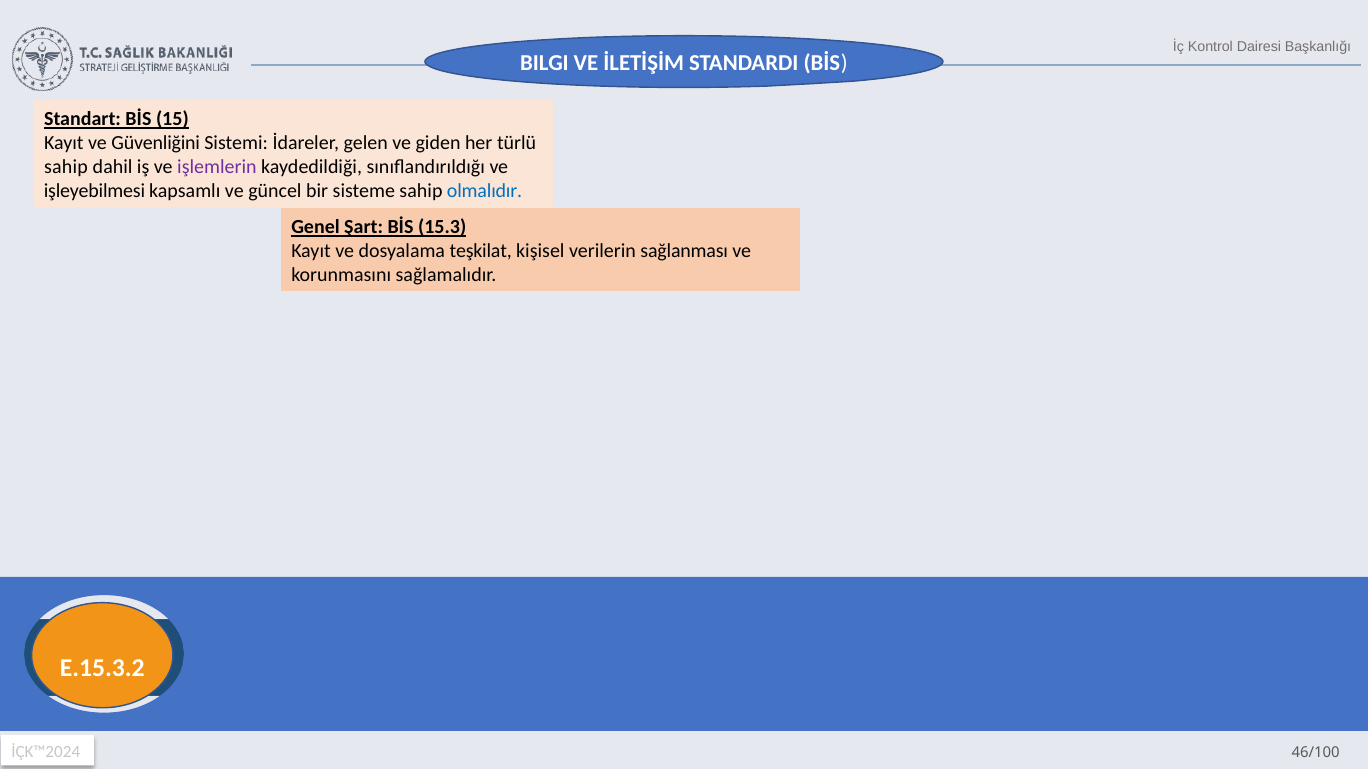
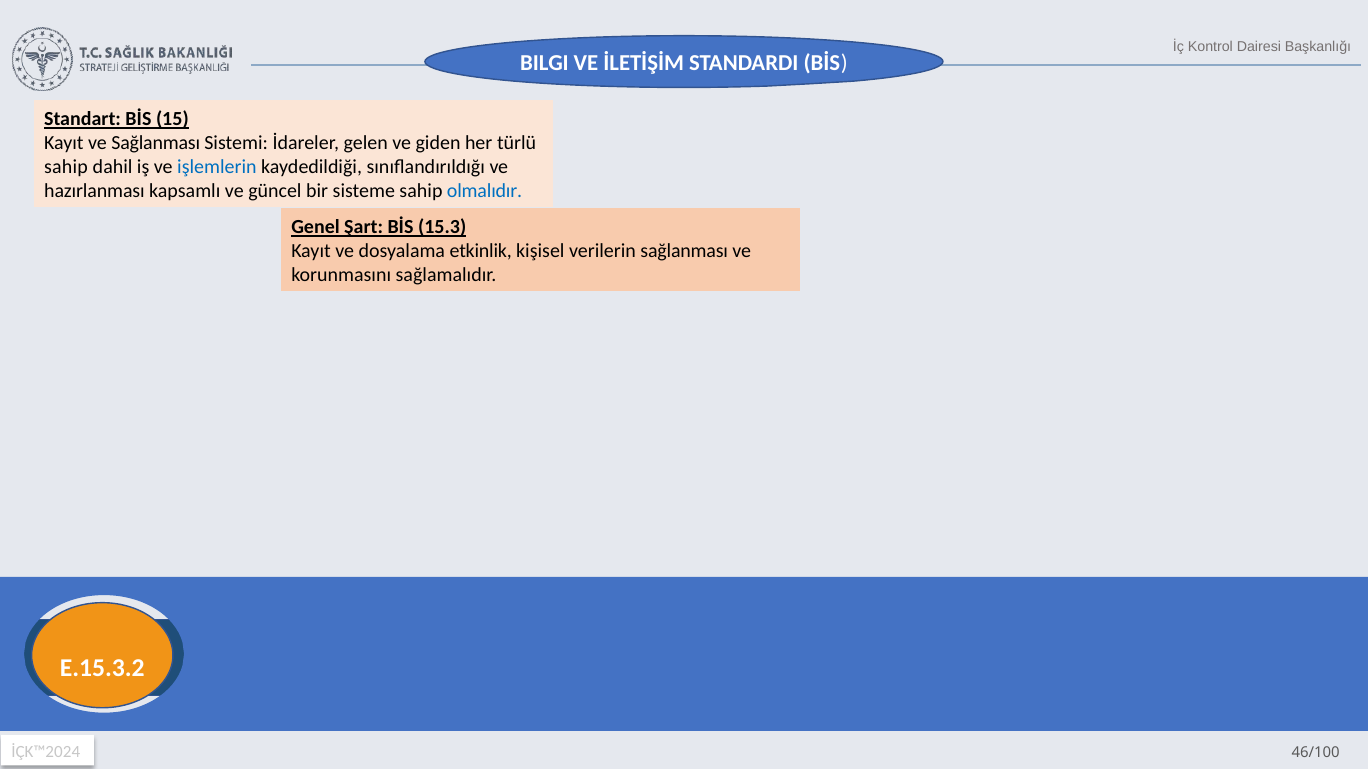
ve Güvenliğini: Güvenliğini -> Sağlanması (156, 143)
işlemlerin colour: purple -> blue (217, 167)
işleyebilmesi: işleyebilmesi -> hazırlanması (94, 191)
teşkilat: teşkilat -> etkinlik (481, 251)
